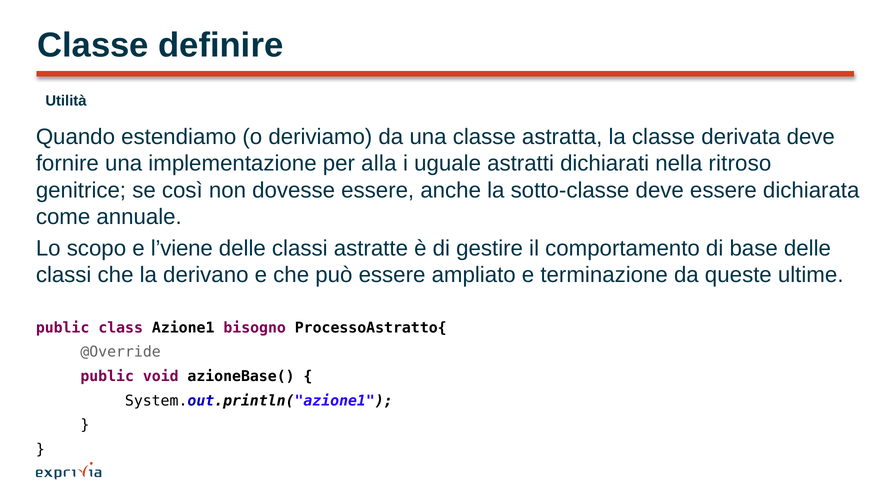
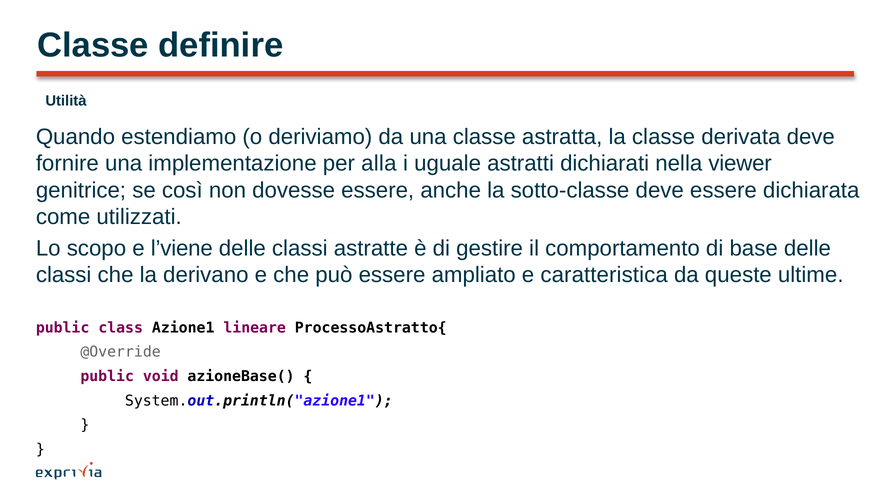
ritroso: ritroso -> viewer (740, 164)
annuale: annuale -> utilizzati (139, 217)
terminazione: terminazione -> caratteristica (604, 275)
bisogno: bisogno -> lineare (255, 328)
